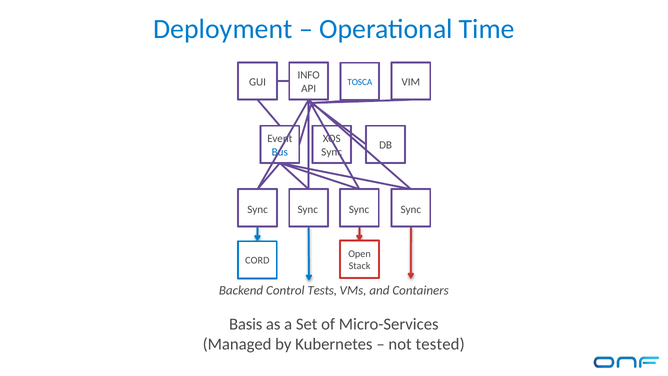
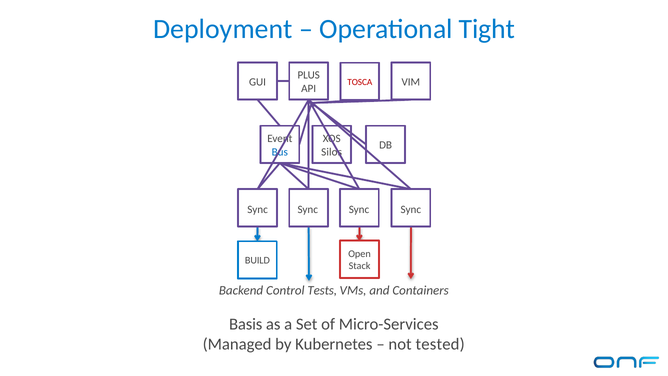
Time: Time -> Tight (487, 29)
INFO: INFO -> PLUS (309, 75)
TOSCA colour: blue -> red (360, 82)
Sync: Sync -> Silos (332, 152)
CORD: CORD -> BUILD (257, 260)
